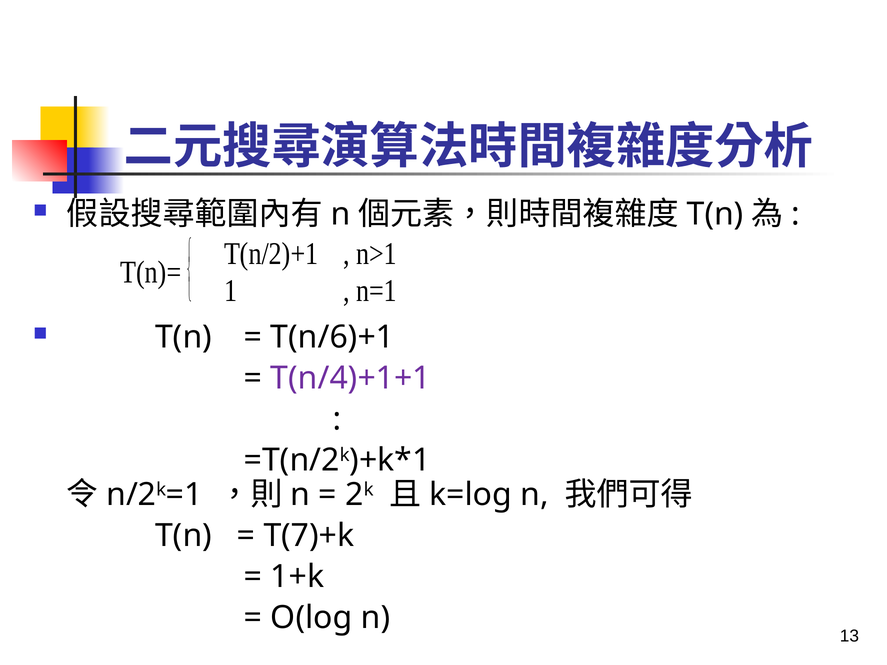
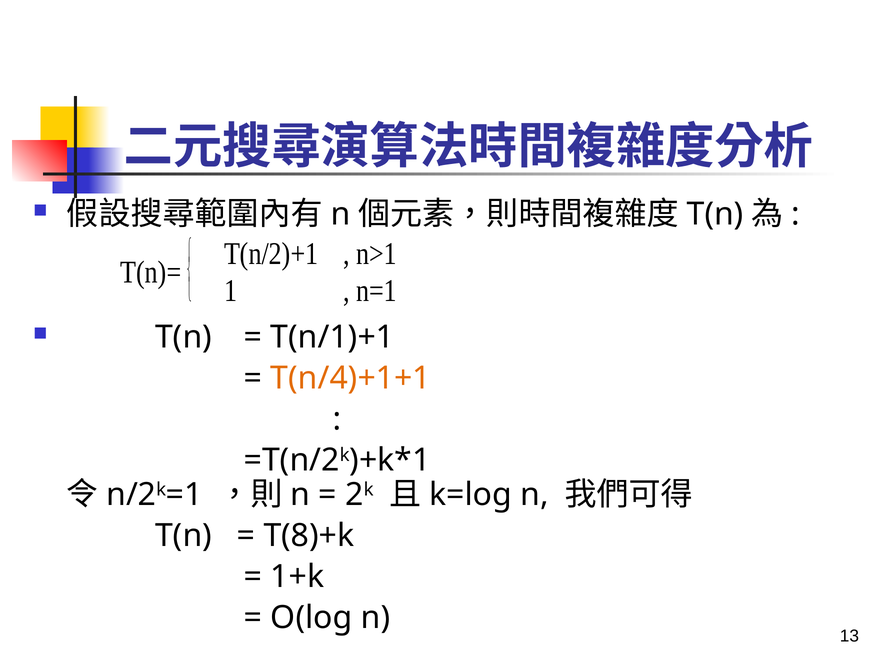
T(n/6)+1: T(n/6)+1 -> T(n/1)+1 (332, 337)
T(n/4)+1+1 colour: purple -> orange (351, 378)
T(7)+k: T(7)+k -> T(8)+k (309, 536)
